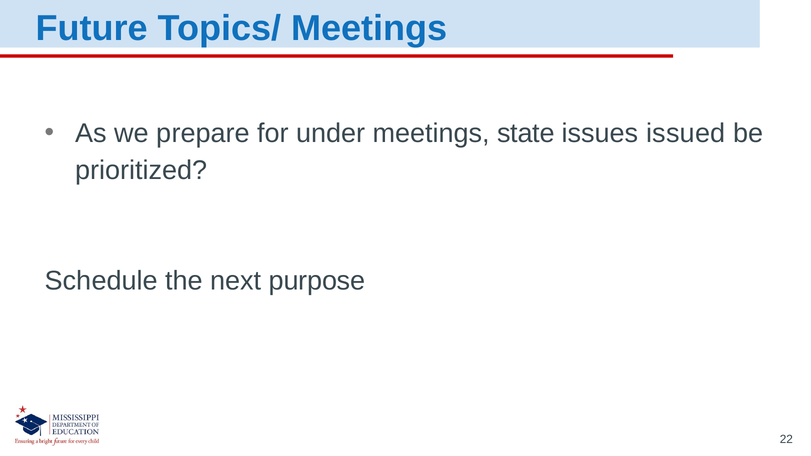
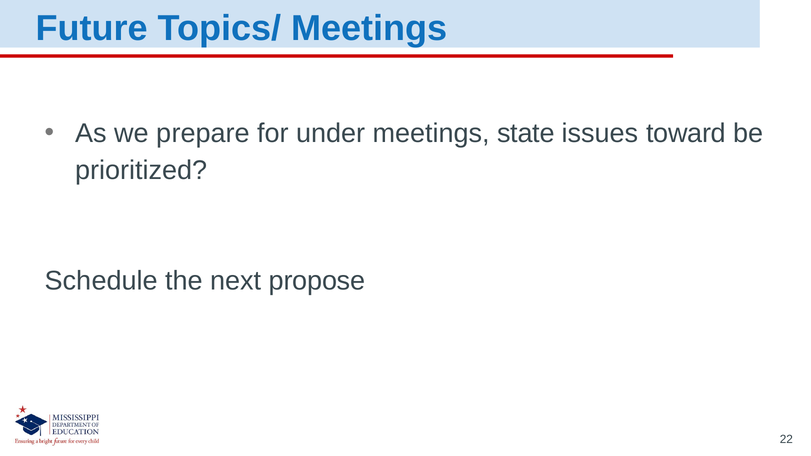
issued: issued -> toward (686, 133)
purpose: purpose -> propose (317, 281)
